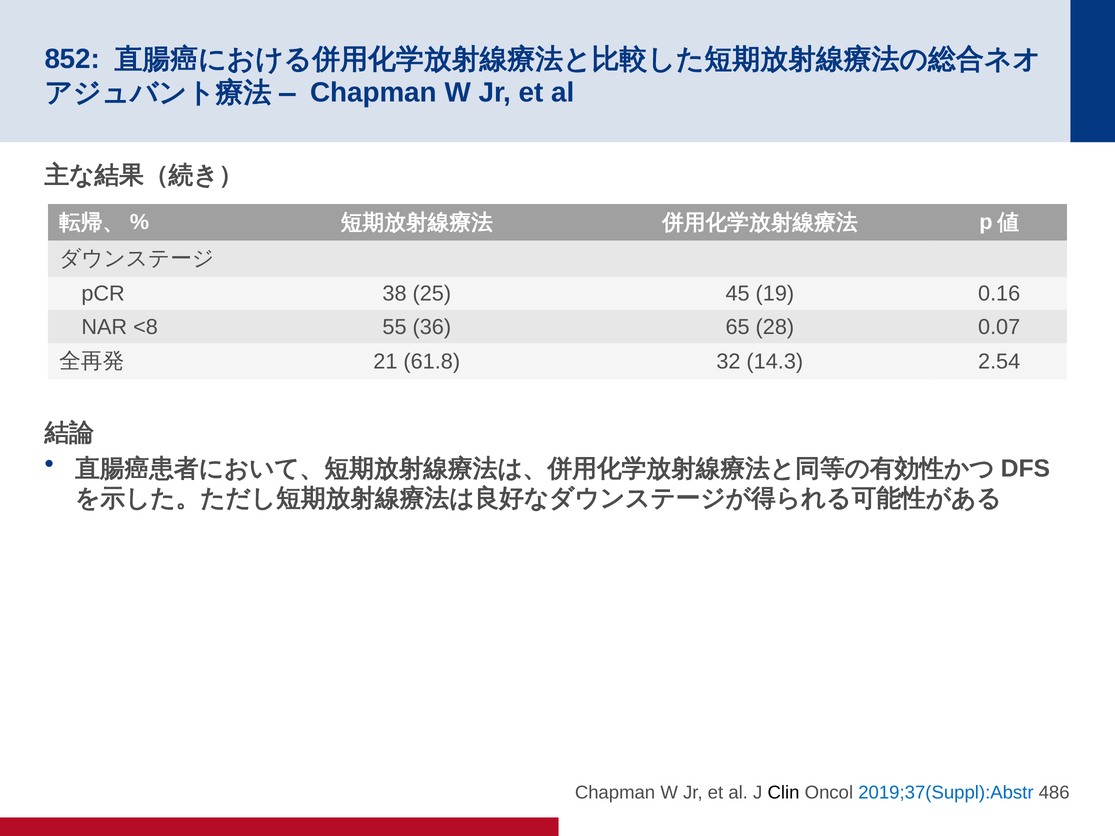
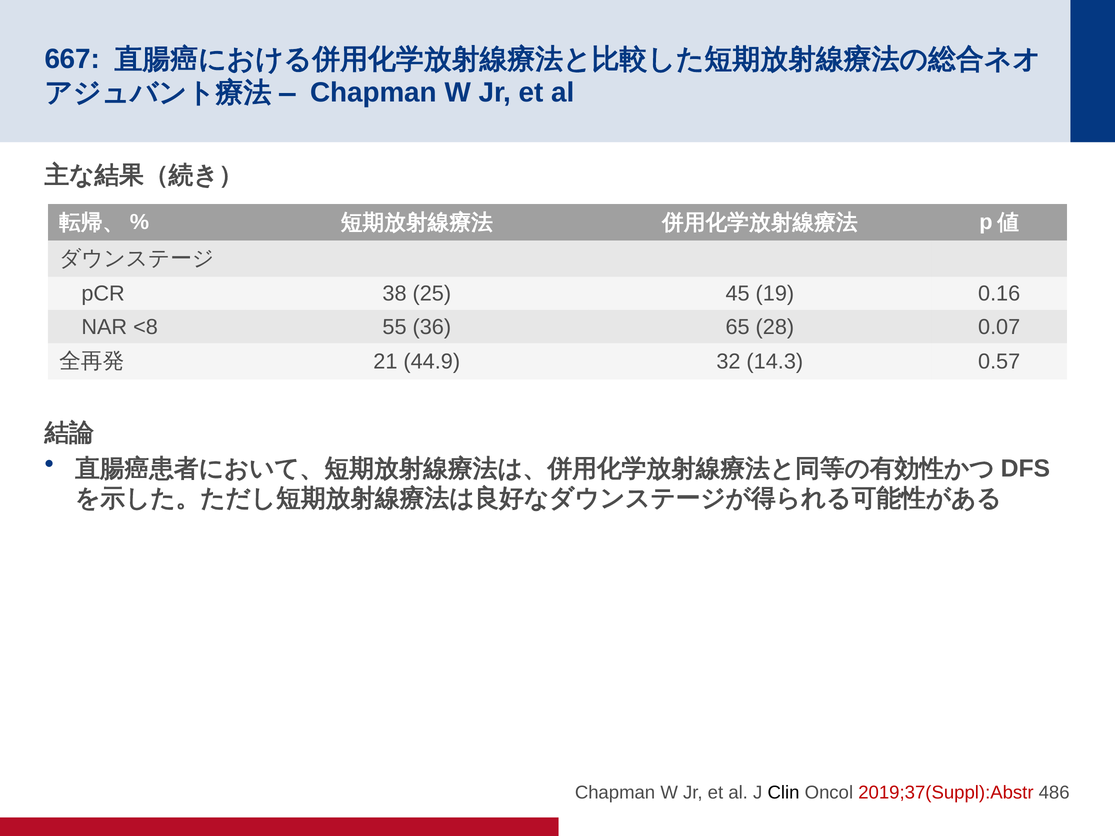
852: 852 -> 667 (72, 59)
61.8: 61.8 -> 44.9 (432, 362)
2.54: 2.54 -> 0.57 (999, 362)
2019;37(Suppl):Abstr colour: blue -> red (946, 793)
